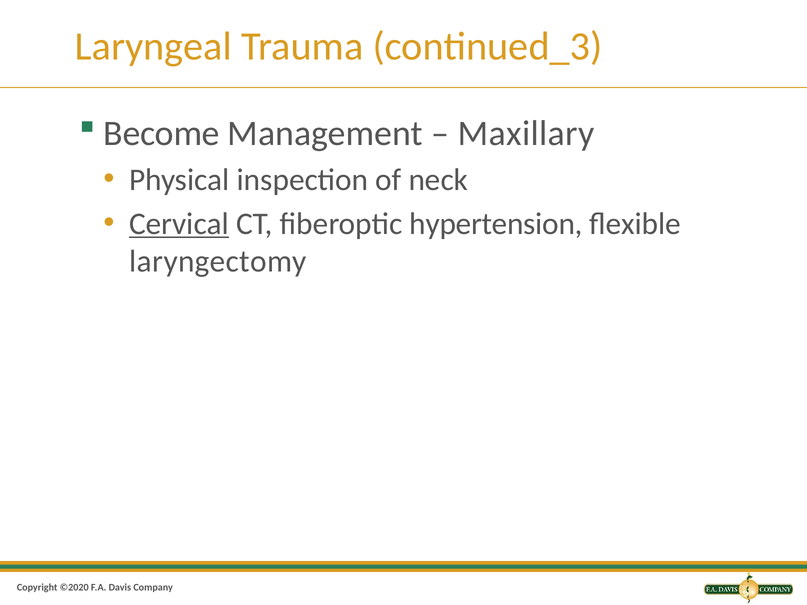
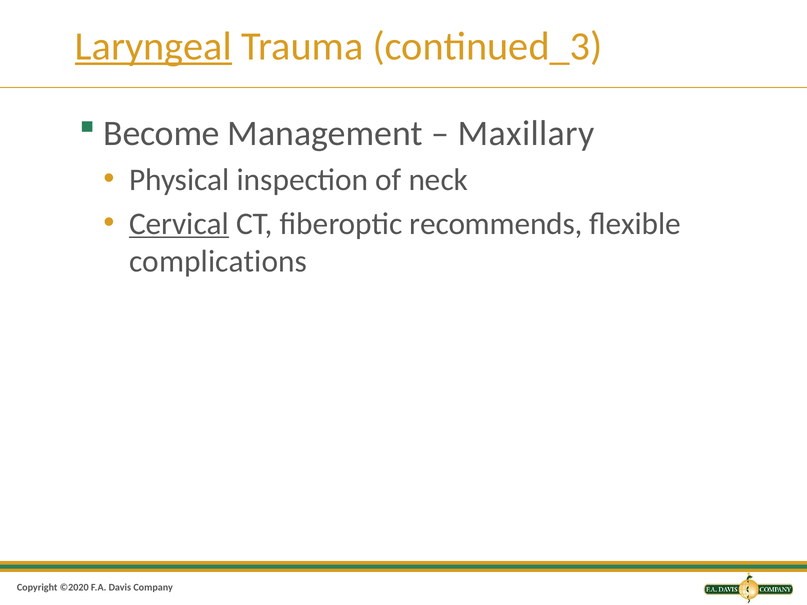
Laryngeal underline: none -> present (153, 46)
hypertension: hypertension -> recommends (496, 224)
laryngectomy: laryngectomy -> complications (218, 262)
